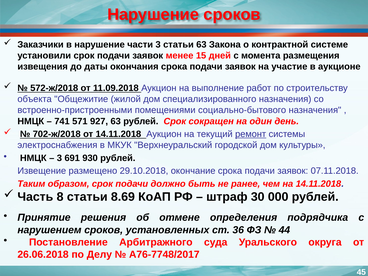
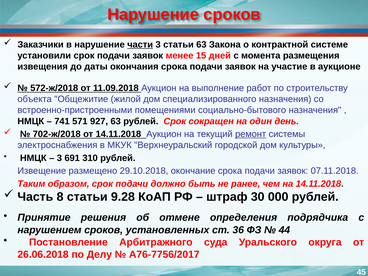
части underline: none -> present (140, 45)
930: 930 -> 310 (90, 158)
8.69: 8.69 -> 9.28 (123, 197)
А76-7748/2017: А76-7748/2017 -> А76-7756/2017 (164, 254)
